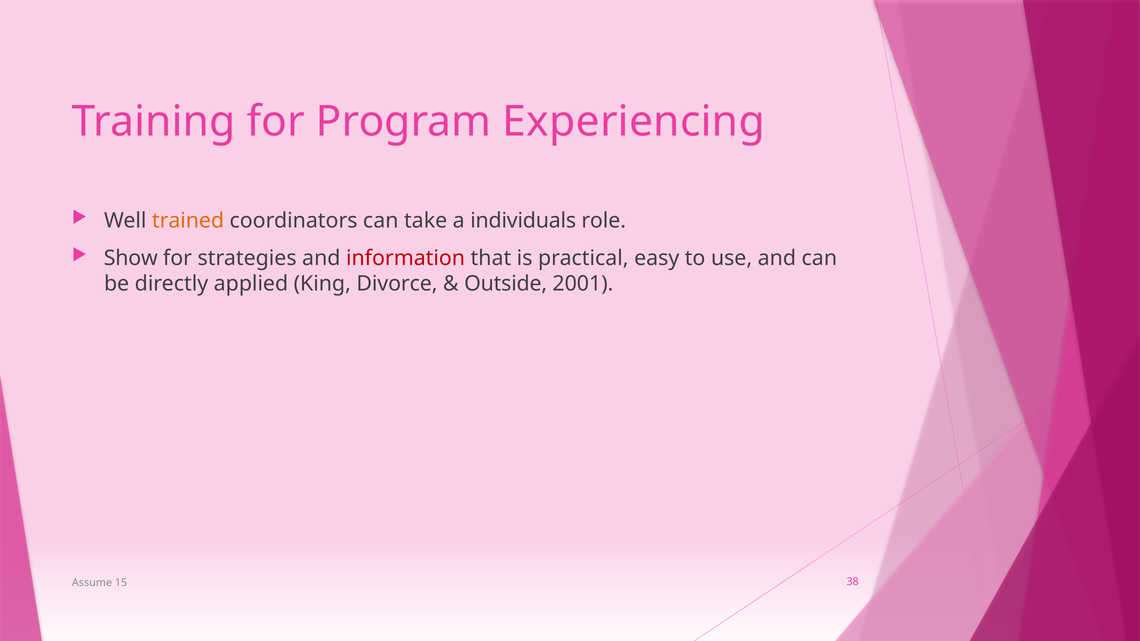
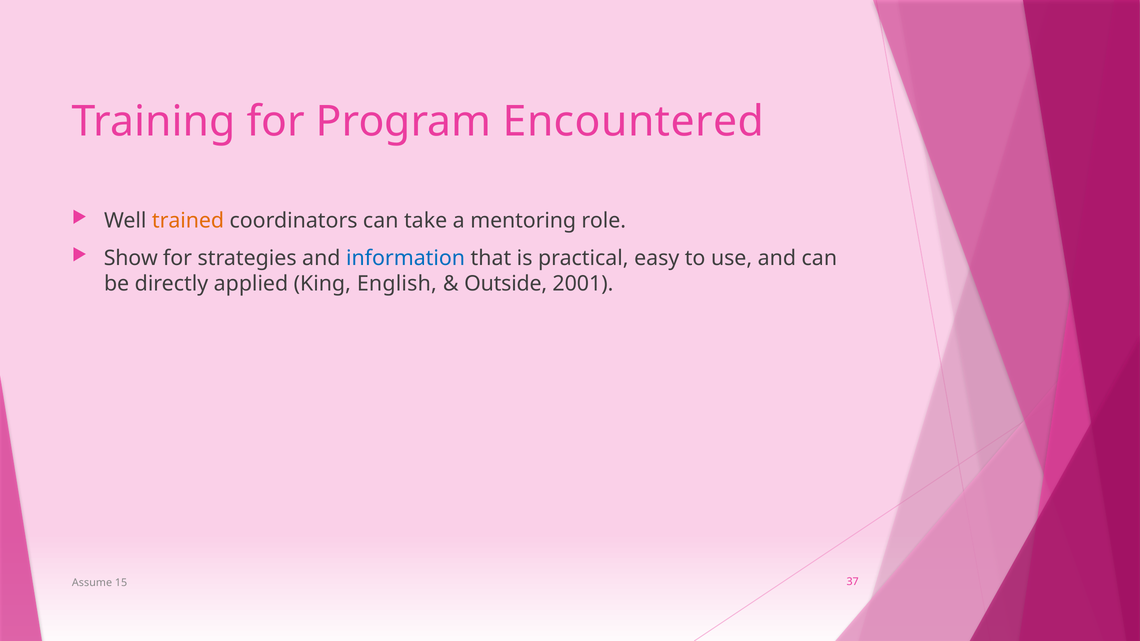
Experiencing: Experiencing -> Encountered (634, 122)
individuals: individuals -> mentoring (523, 221)
information colour: red -> blue (406, 258)
Divorce: Divorce -> English (397, 284)
38: 38 -> 37 (853, 582)
